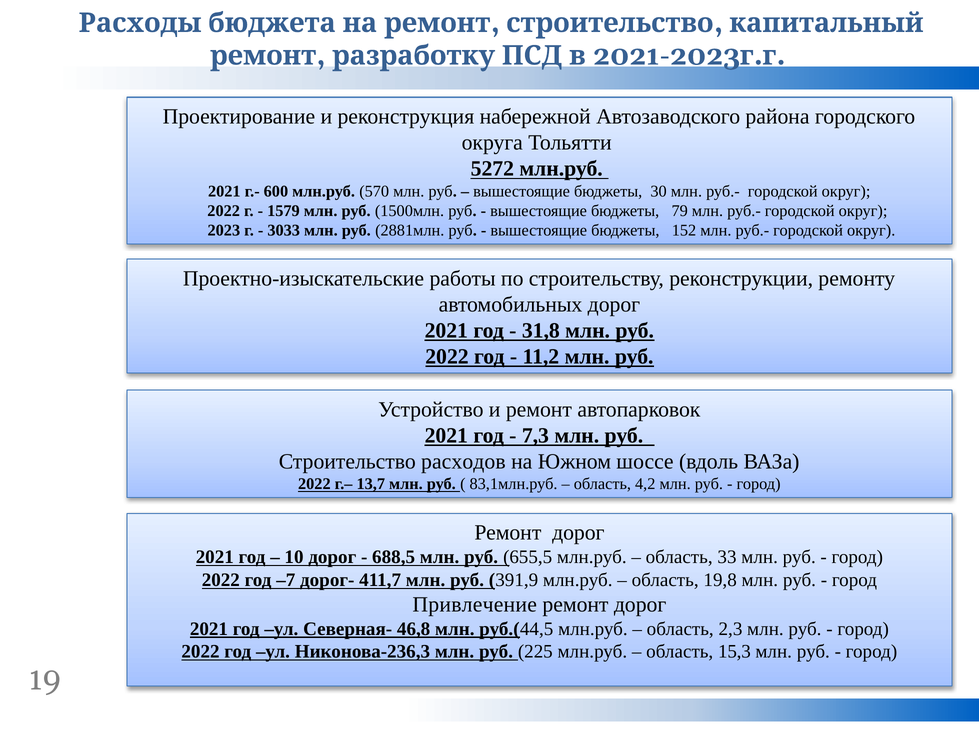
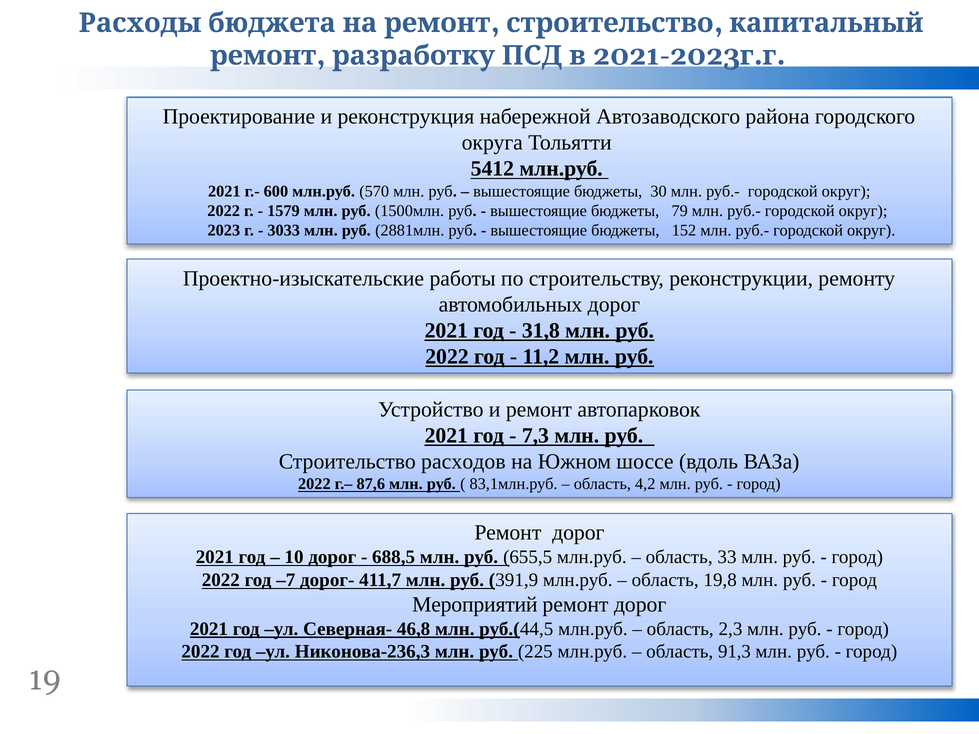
5272: 5272 -> 5412 (492, 169)
13,7: 13,7 -> 87,6 (371, 484)
Привлечение: Привлечение -> Мероприятий (475, 605)
15,3: 15,3 -> 91,3 (734, 652)
